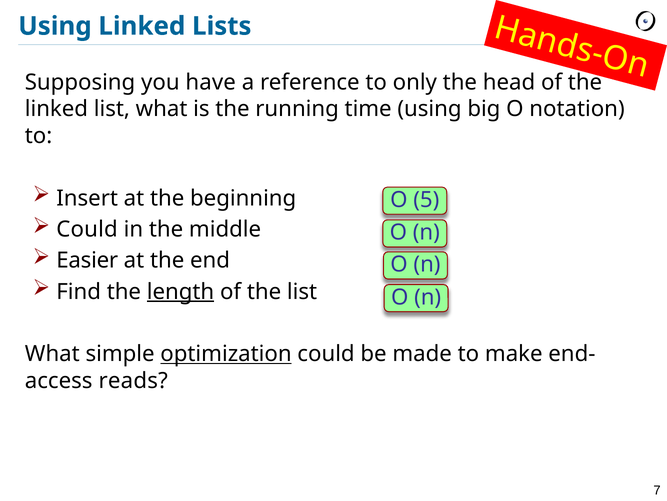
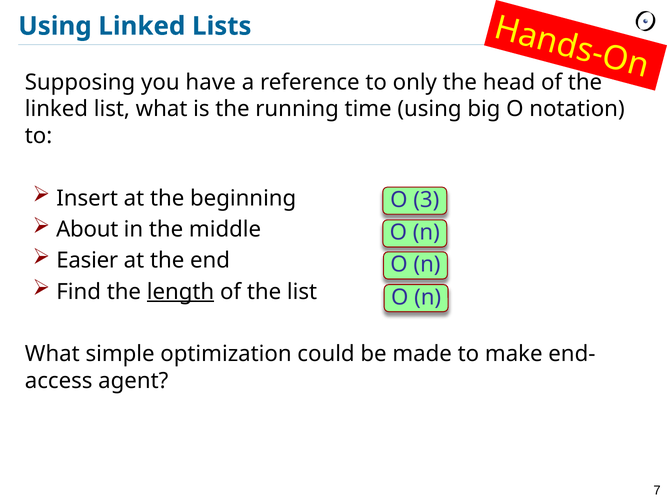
5: 5 -> 3 (426, 199)
Could: Could -> About (87, 229)
optimization underline: present -> none (226, 353)
reads: reads -> agent (133, 380)
